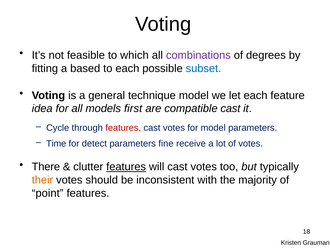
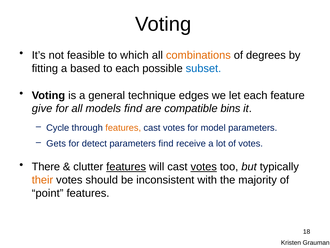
combinations colour: purple -> orange (198, 55)
technique model: model -> edges (194, 95)
idea: idea -> give (42, 108)
models first: first -> find (133, 108)
compatible cast: cast -> bins (230, 108)
features colour: red -> orange (123, 128)
Time: Time -> Gets (56, 143)
parameters fine: fine -> find (166, 143)
votes underline: none -> present (204, 167)
